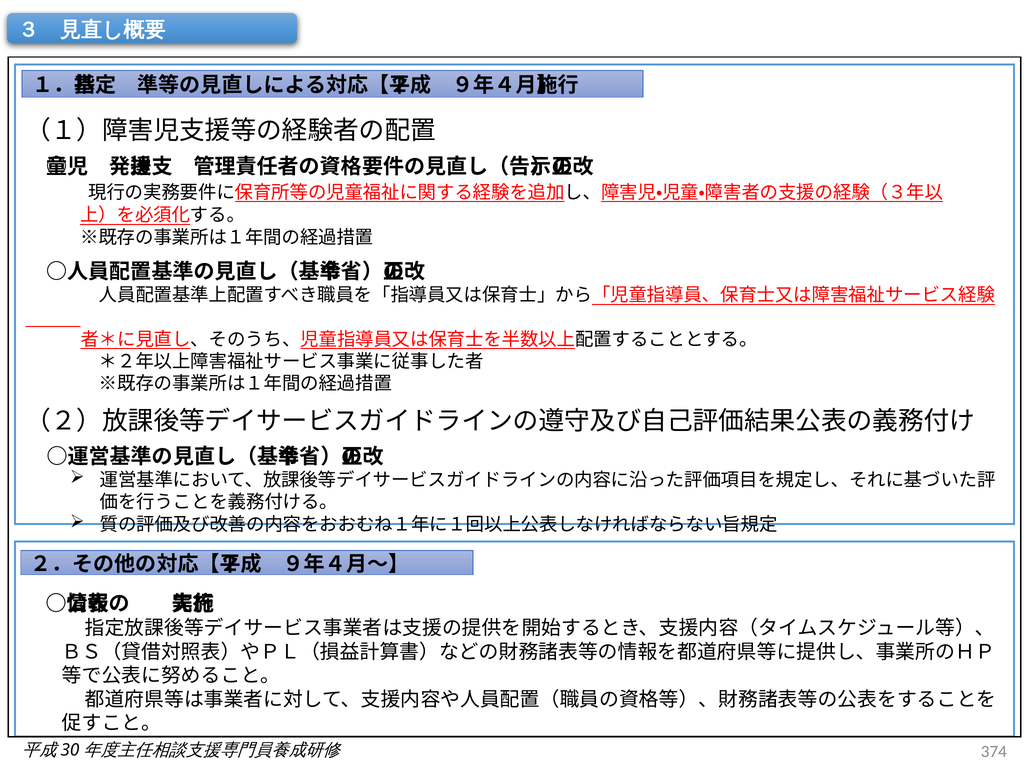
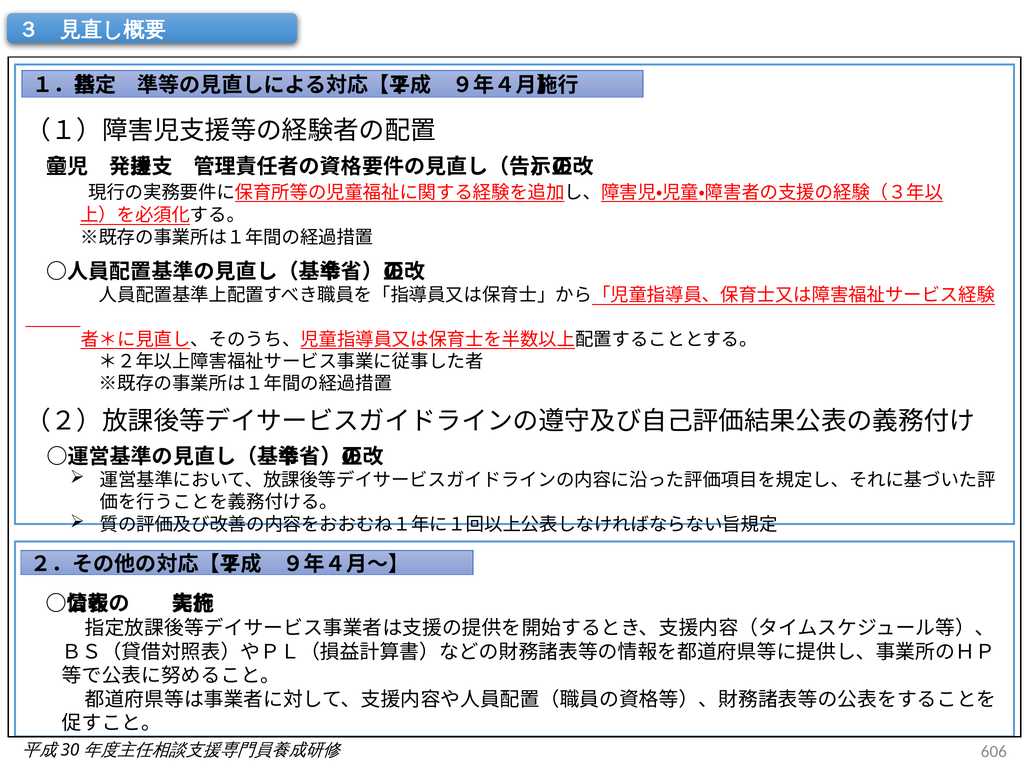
374: 374 -> 606 (994, 751)
